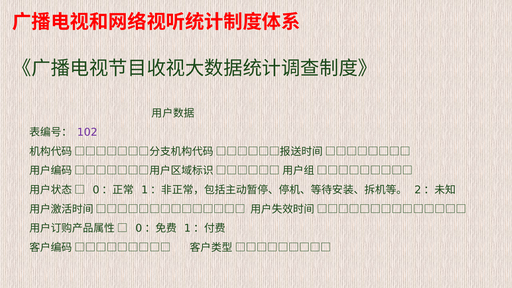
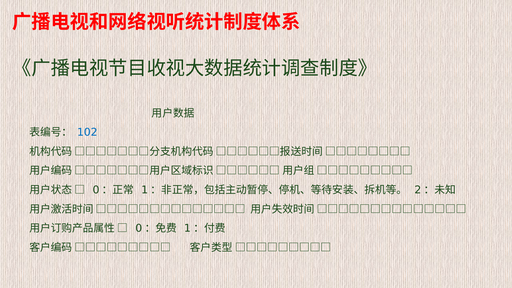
102 colour: purple -> blue (87, 132)
